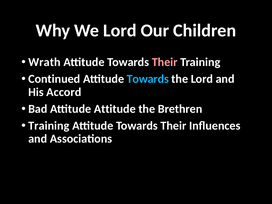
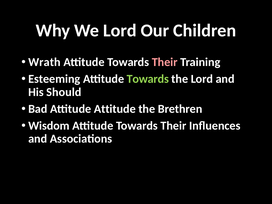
Continued: Continued -> Esteeming (54, 79)
Towards colour: light blue -> light green (148, 79)
Accord: Accord -> Should (64, 92)
Training: Training -> Wisdom (49, 126)
